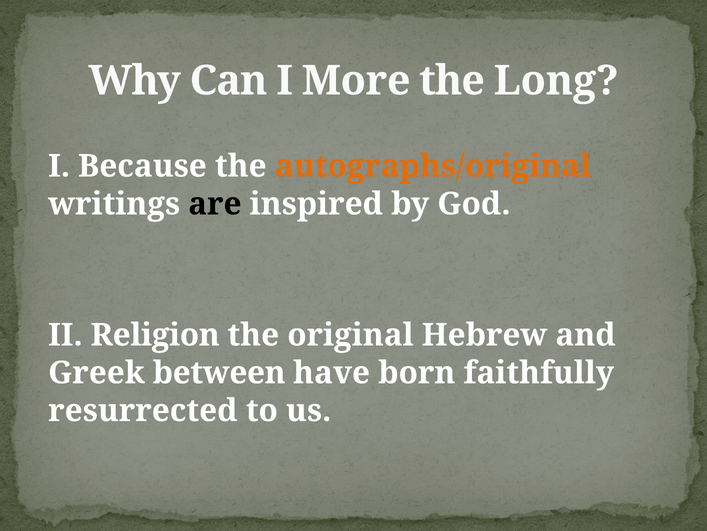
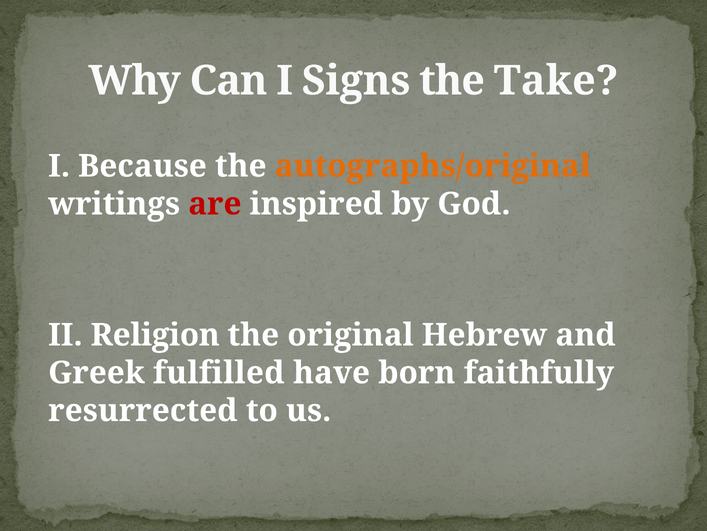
More: More -> Signs (356, 81)
Long: Long -> Take (556, 81)
are colour: black -> red (215, 204)
between: between -> fulfilled (219, 372)
